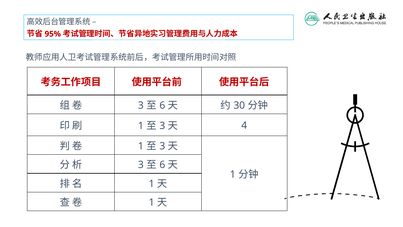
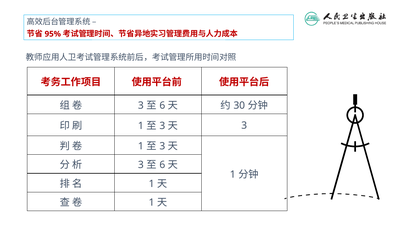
4: 4 -> 3 (244, 125)
